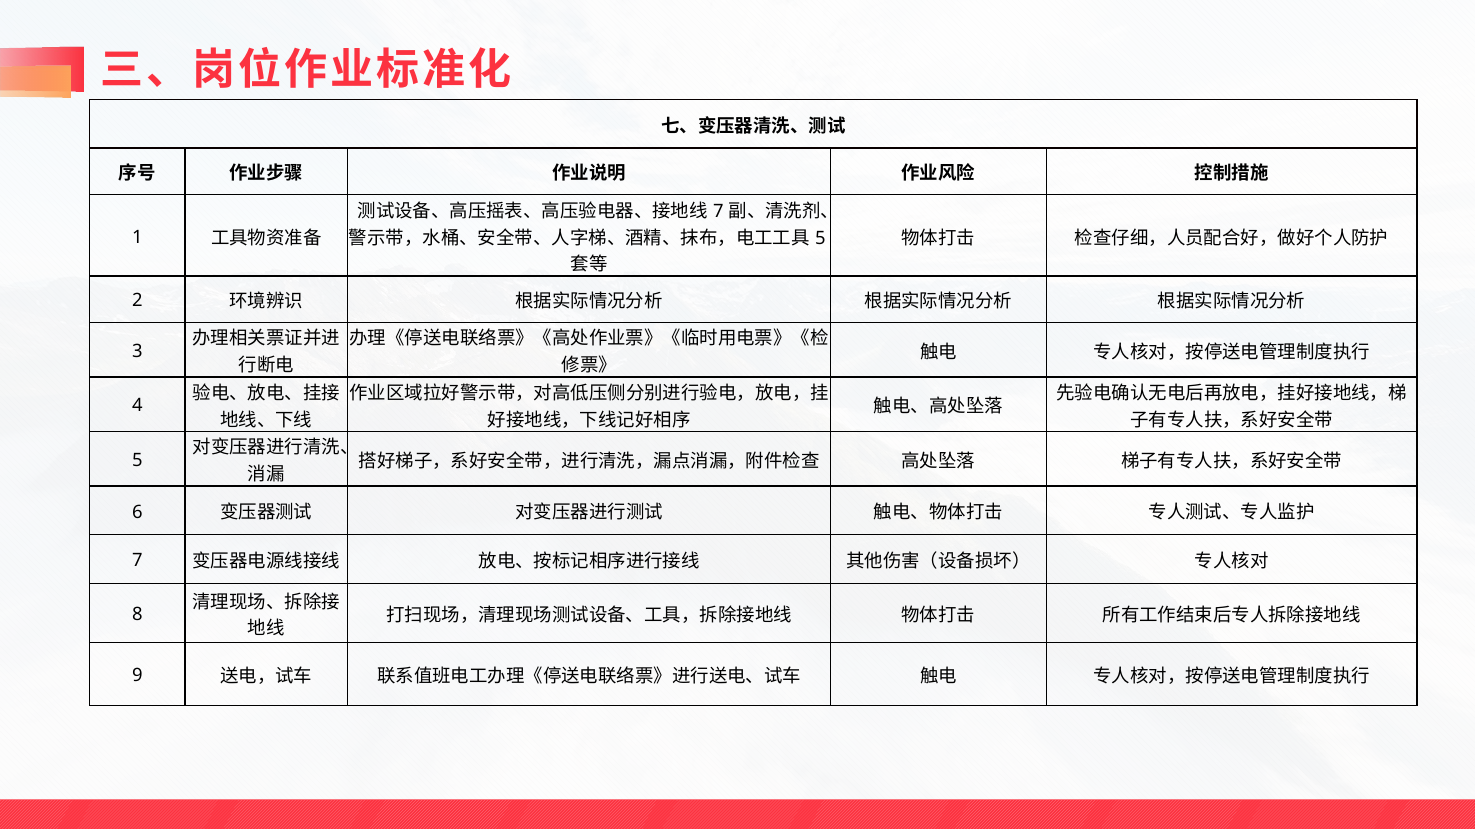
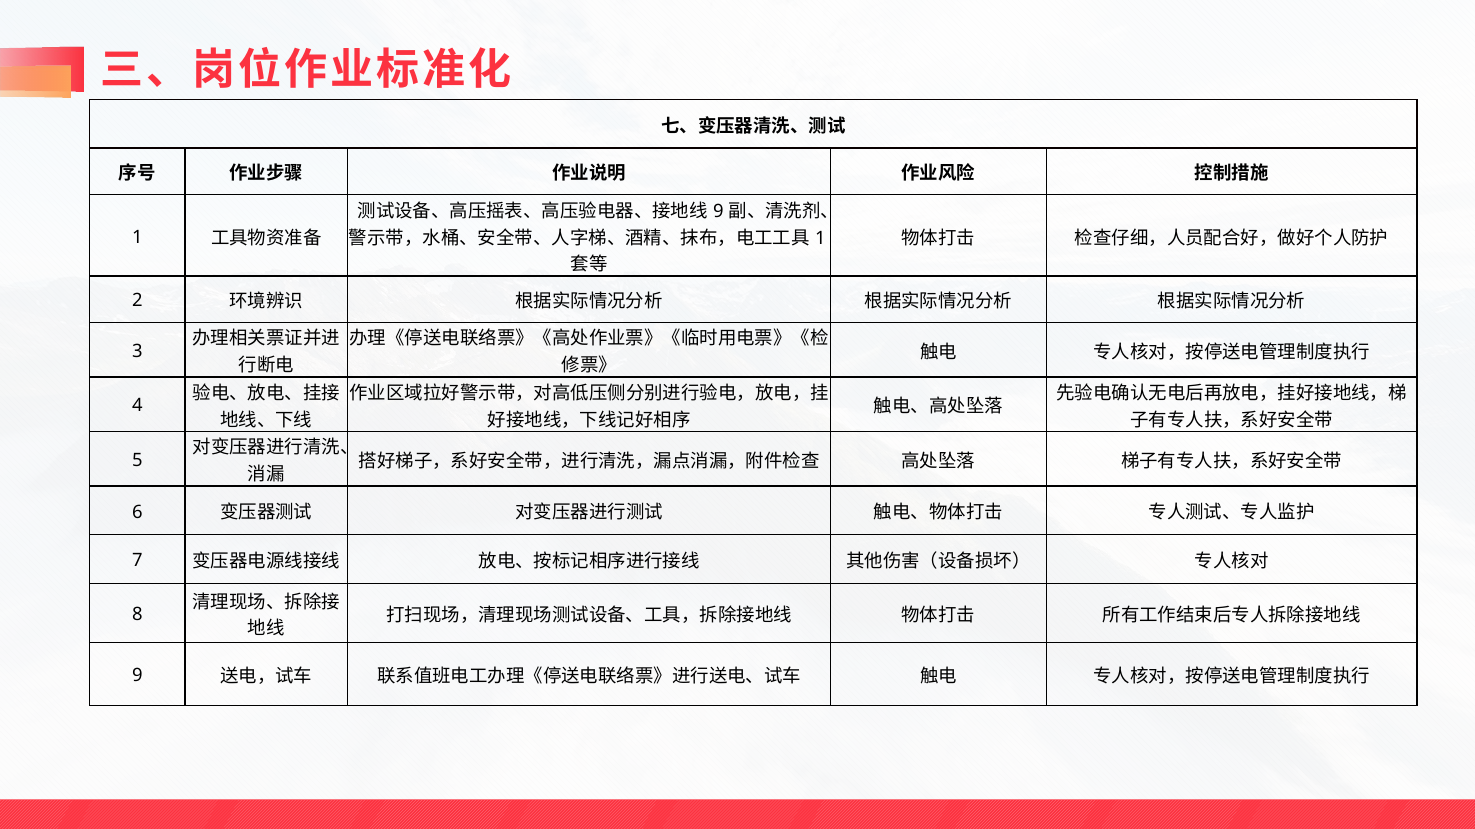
7: 7 -> 9 (718, 211)
5: 5 -> 1 (820, 238)
